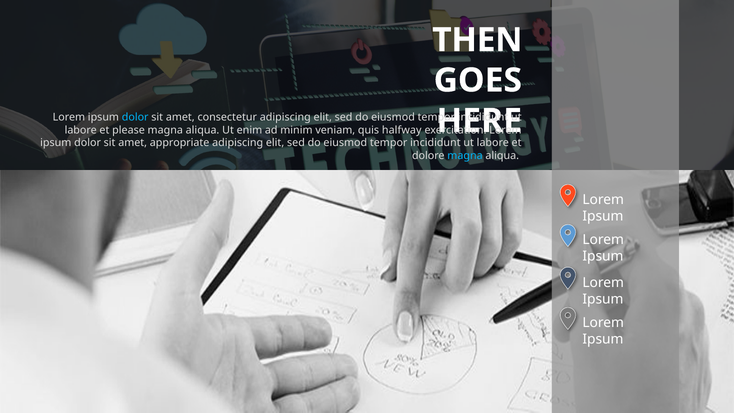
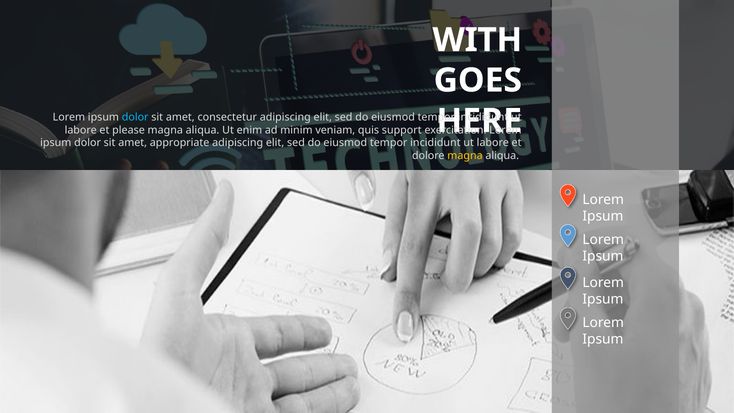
THEN: THEN -> WITH (477, 40)
halfway: halfway -> support (402, 130)
magna colour: light blue -> yellow (465, 156)
